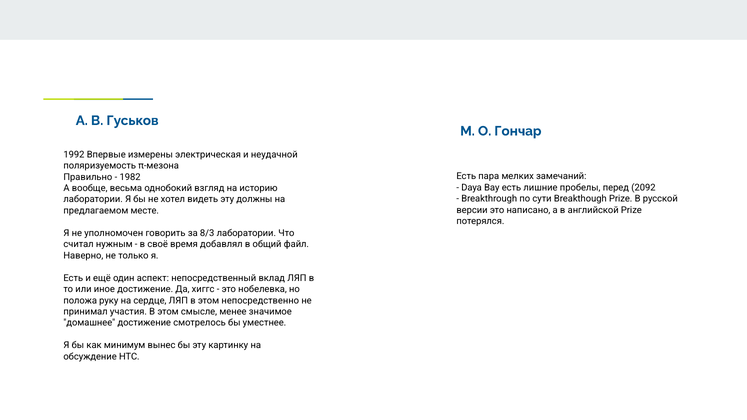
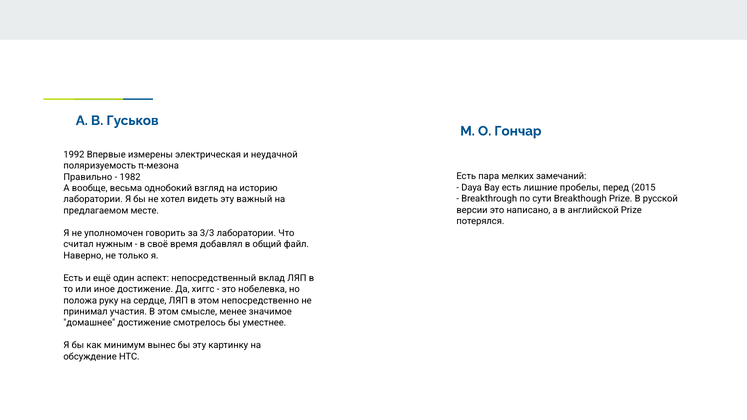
2092: 2092 -> 2015 (643, 188)
должны: должны -> важный (254, 199)
8/3: 8/3 -> 3/3 (207, 233)
